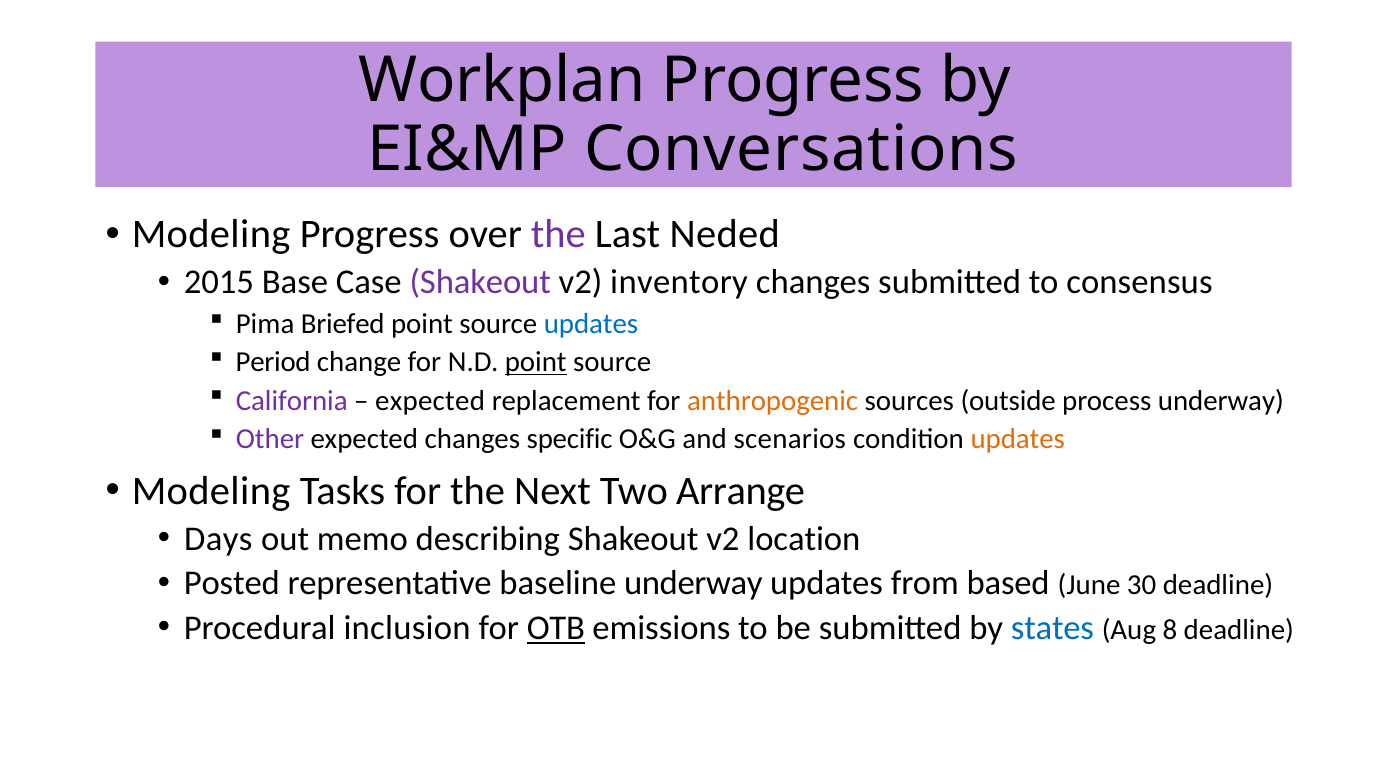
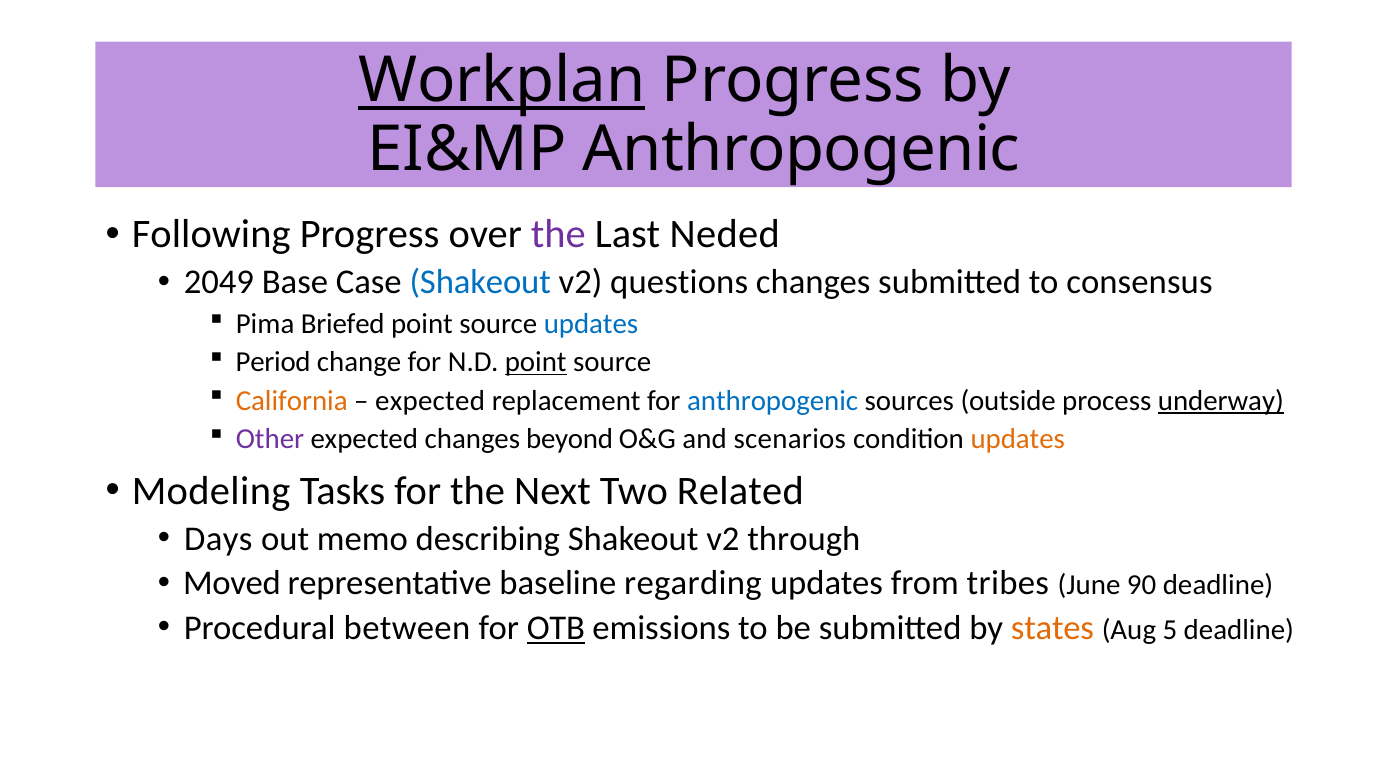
Workplan underline: none -> present (502, 81)
EI&MP Conversations: Conversations -> Anthropogenic (801, 149)
Modeling: Modeling -> Following (211, 234)
2015: 2015 -> 2049 (219, 282)
Shakeout colour: purple -> blue (480, 282)
inventory: inventory -> questions (679, 282)
California colour: purple -> orange (292, 401)
anthropogenic colour: orange -> blue (773, 401)
underway underline: none -> present (1221, 401)
specific: specific -> beyond (570, 439)
Arrange: Arrange -> Related (740, 491)
location: location -> through (804, 539)
Posted: Posted -> Moved (232, 583)
baseline underway: underway -> regarding (693, 583)
based: based -> tribes (1008, 583)
30: 30 -> 90 (1142, 585)
inclusion: inclusion -> between (407, 628)
states colour: blue -> orange (1052, 628)
8: 8 -> 5 (1170, 630)
